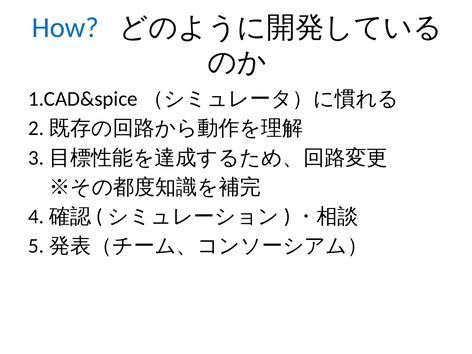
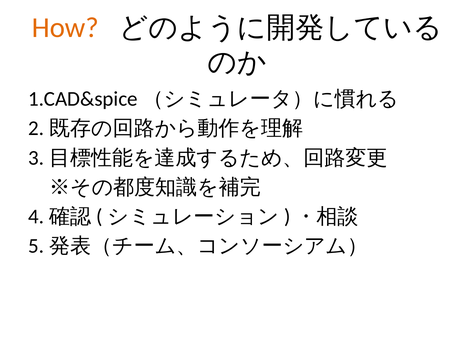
How colour: blue -> orange (65, 28)
